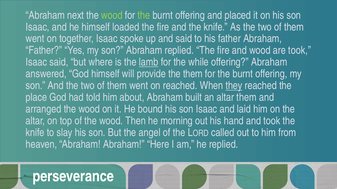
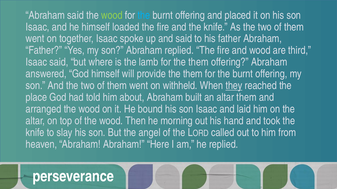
Abraham next: next -> said (76, 15)
the colour: light green -> light blue (144, 15)
are took: took -> third (300, 51)
lamb underline: present -> none (149, 62)
for the while: while -> them (198, 62)
on reached: reached -> withheld (180, 86)
